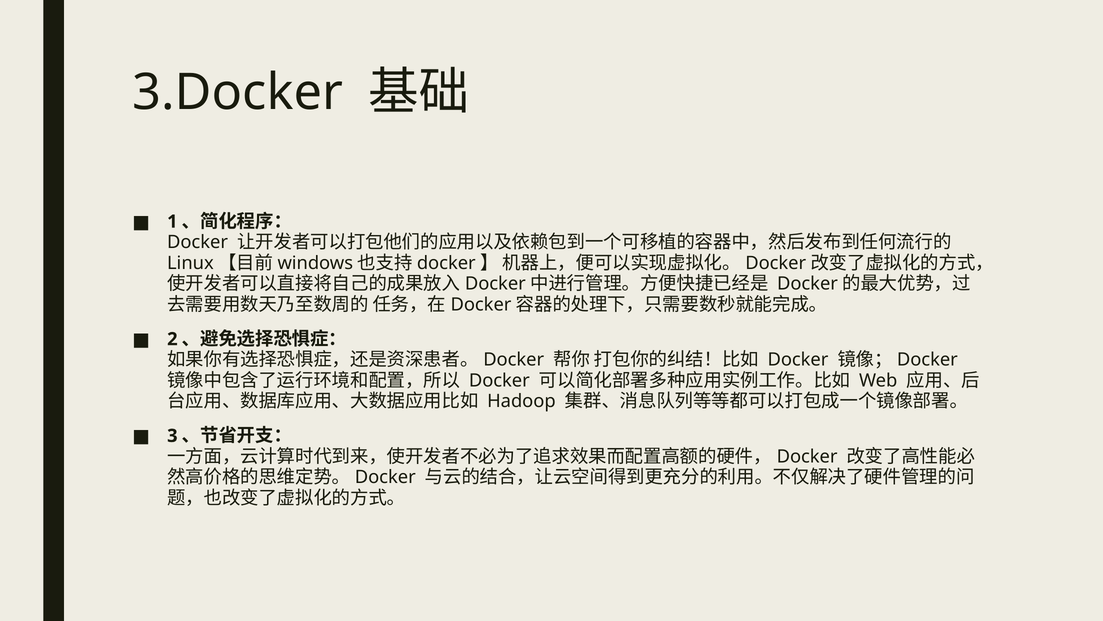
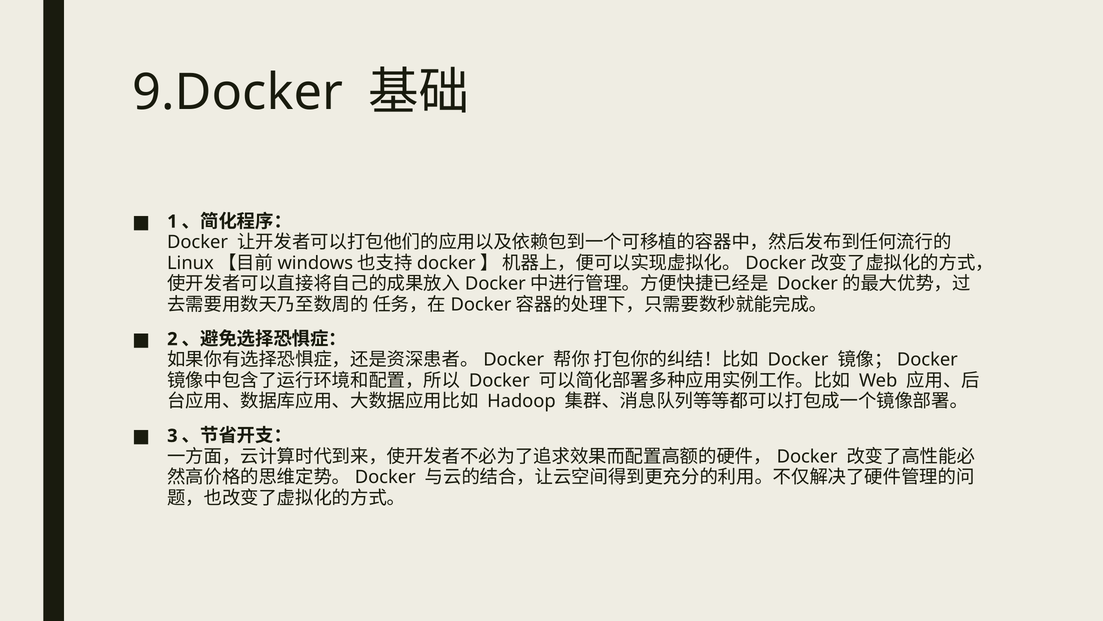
3.Docker: 3.Docker -> 9.Docker (238, 93)
